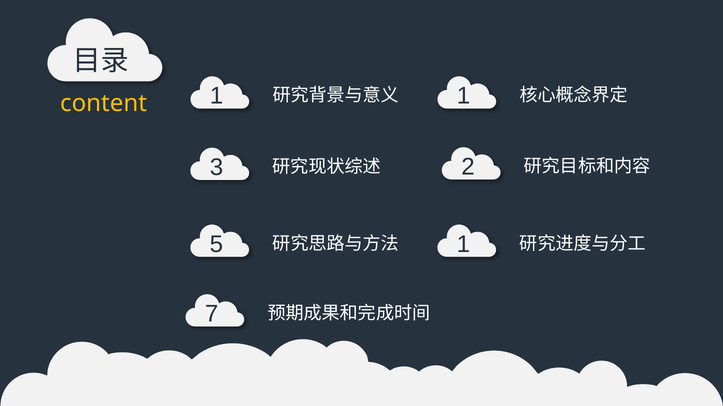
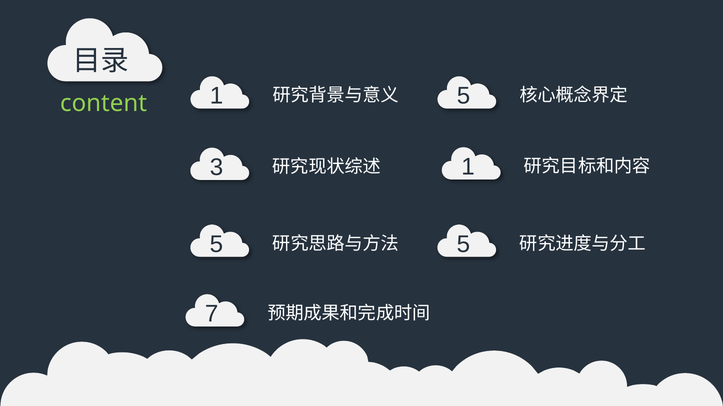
1 1: 1 -> 5 (464, 96)
content colour: yellow -> light green (104, 103)
3 2: 2 -> 1 (468, 167)
5 1: 1 -> 5 (463, 245)
